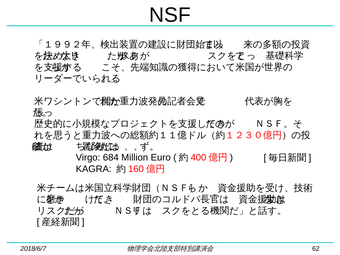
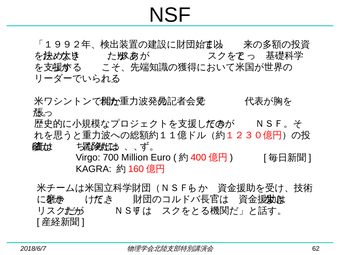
684: 684 -> 700 (111, 158)
